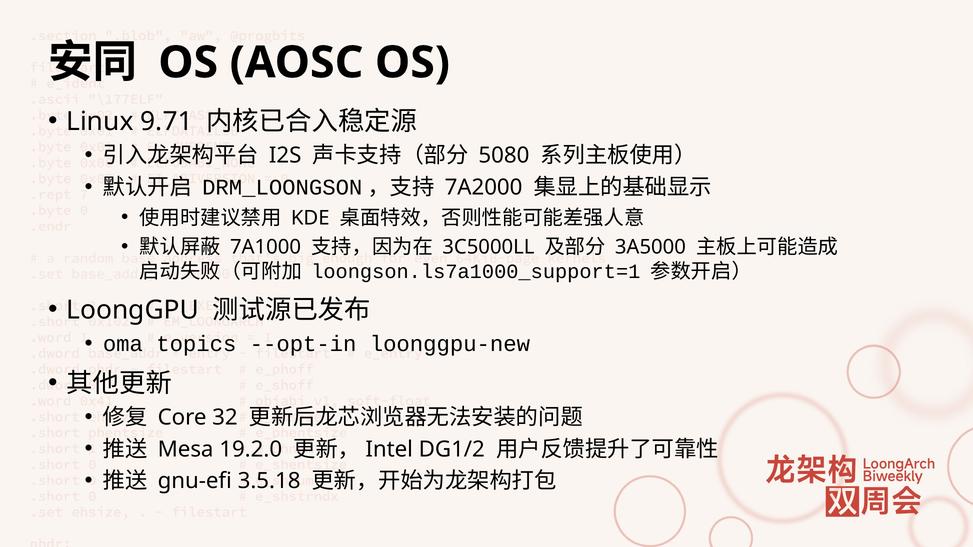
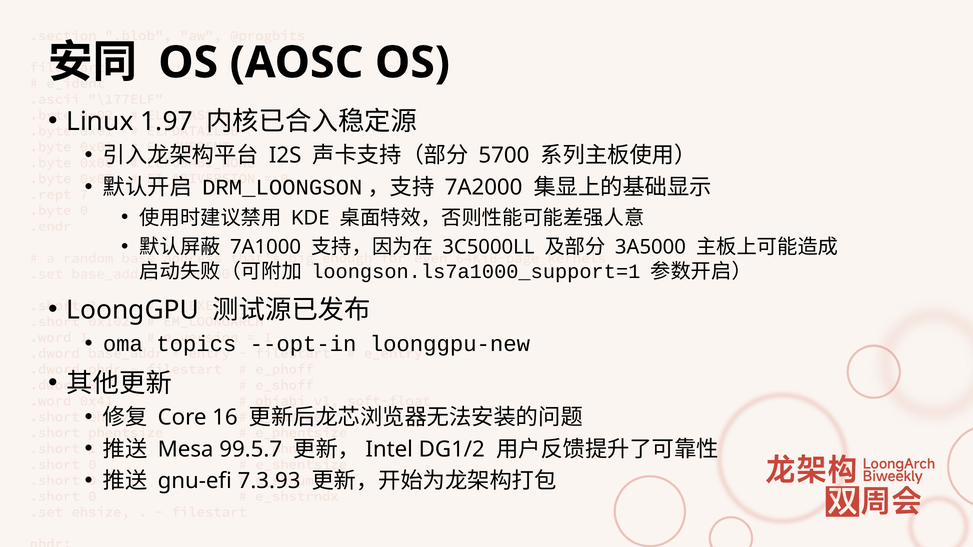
9.71: 9.71 -> 1.97 (167, 122)
5080: 5080 -> 5700 (504, 156)
32: 32 -> 16 (225, 418)
19.2.0: 19.2.0 -> 99.5.7 (251, 450)
3.5.18: 3.5.18 -> 7.3.93 (269, 481)
